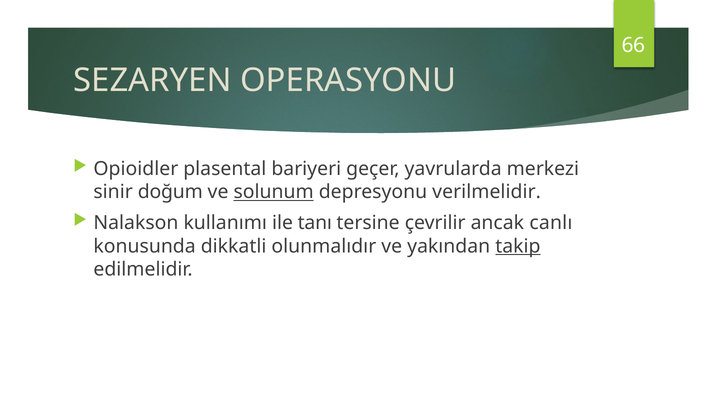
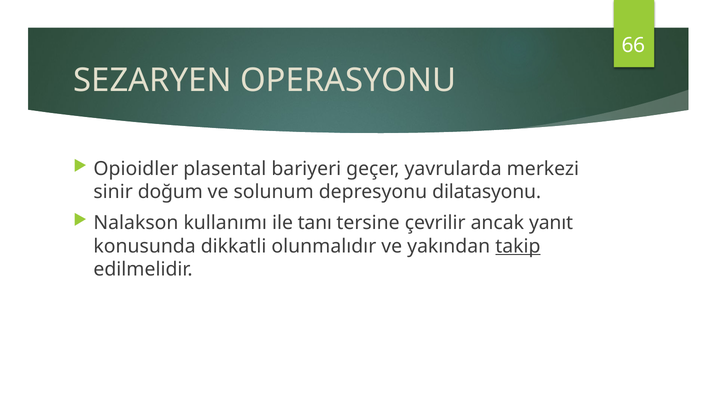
solunum underline: present -> none (274, 192)
verilmelidir: verilmelidir -> dilatasyonu (487, 192)
canlı: canlı -> yanıt (551, 223)
